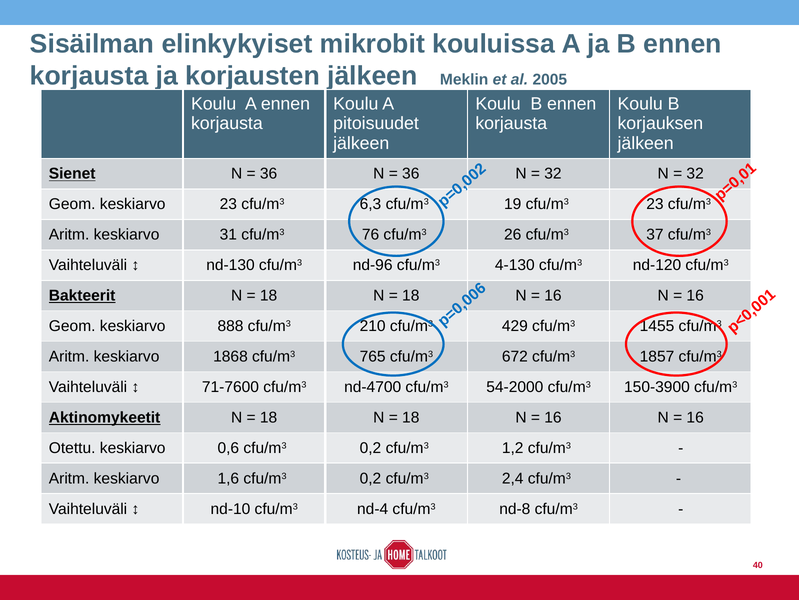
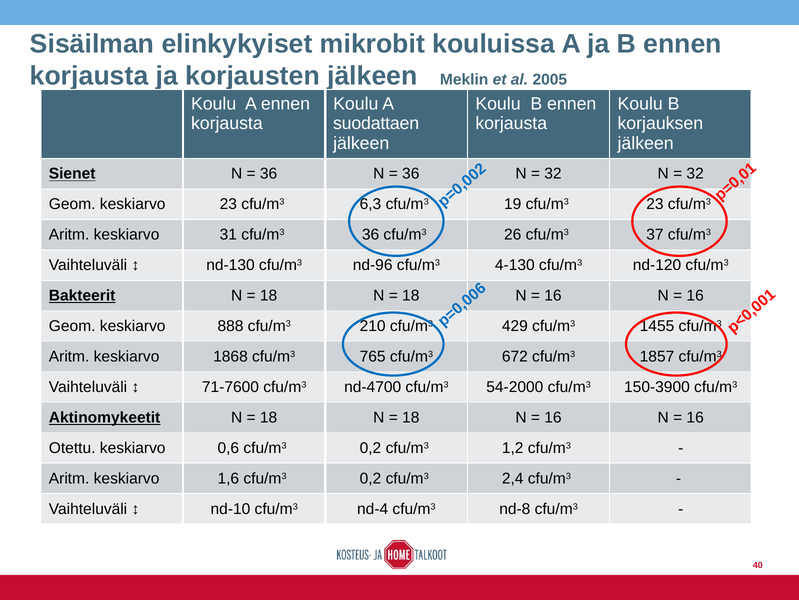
pitoisuudet: pitoisuudet -> suodattaen (376, 123)
cfu/m3 76: 76 -> 36 (371, 235)
